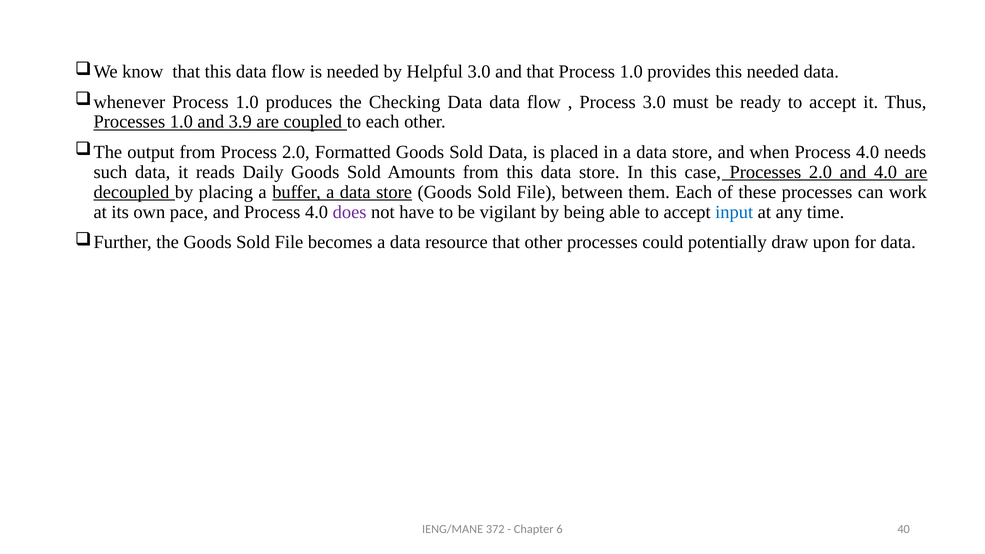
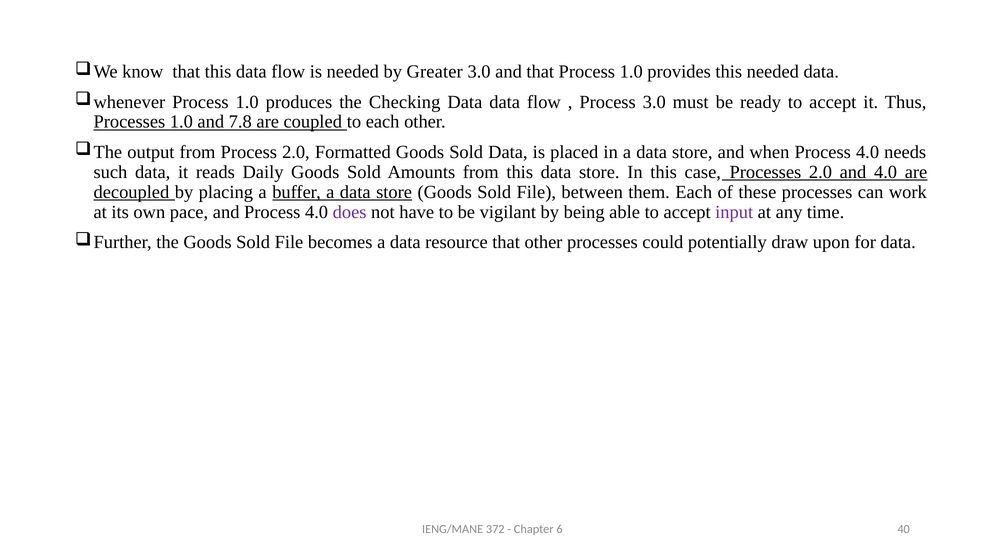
Helpful: Helpful -> Greater (435, 72)
3.9: 3.9 -> 7.8 (240, 122)
input colour: blue -> purple (734, 212)
